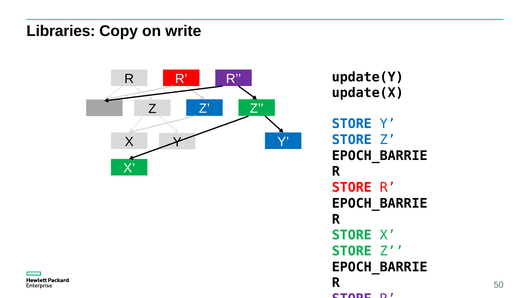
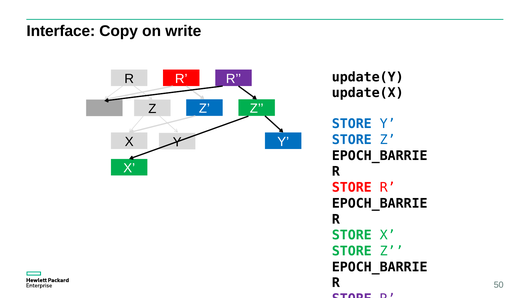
Libraries: Libraries -> Interface (61, 31)
